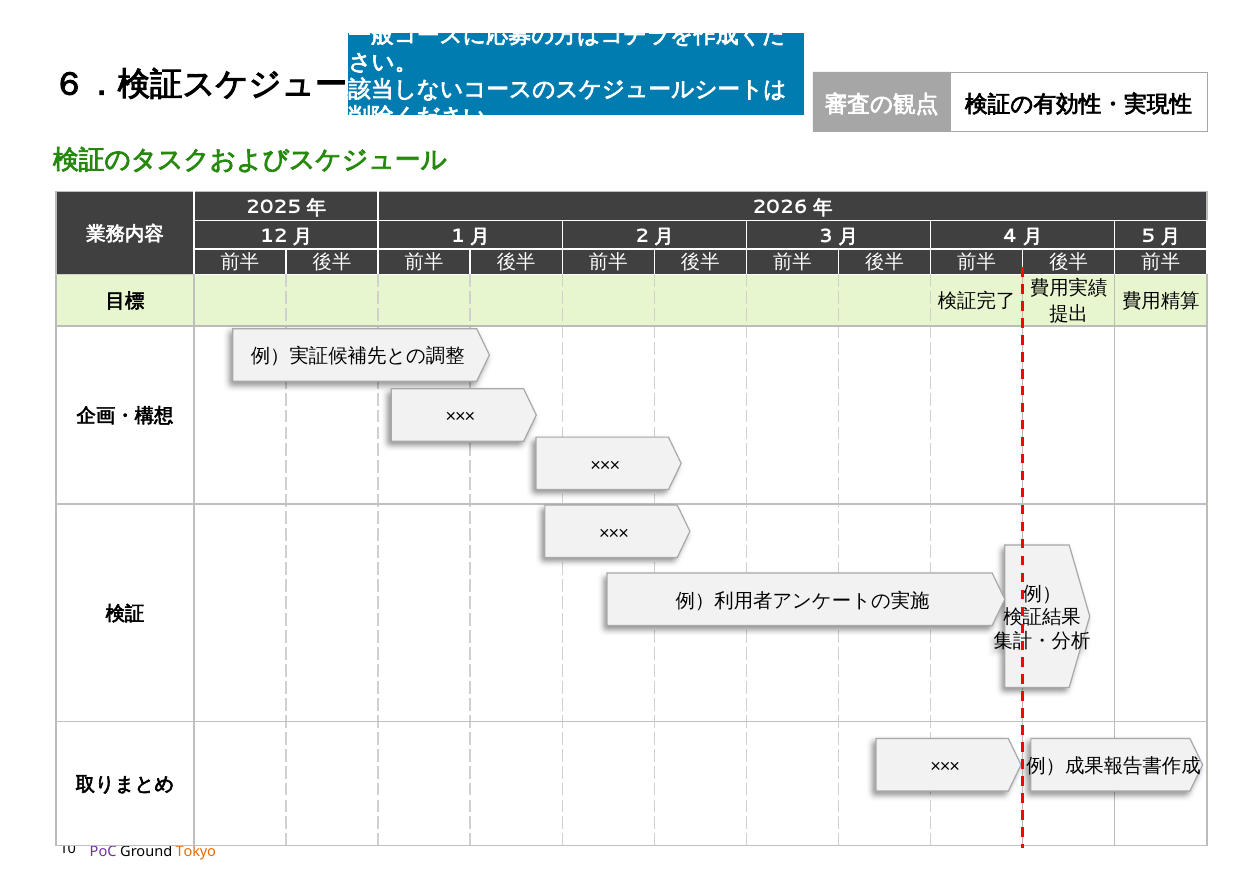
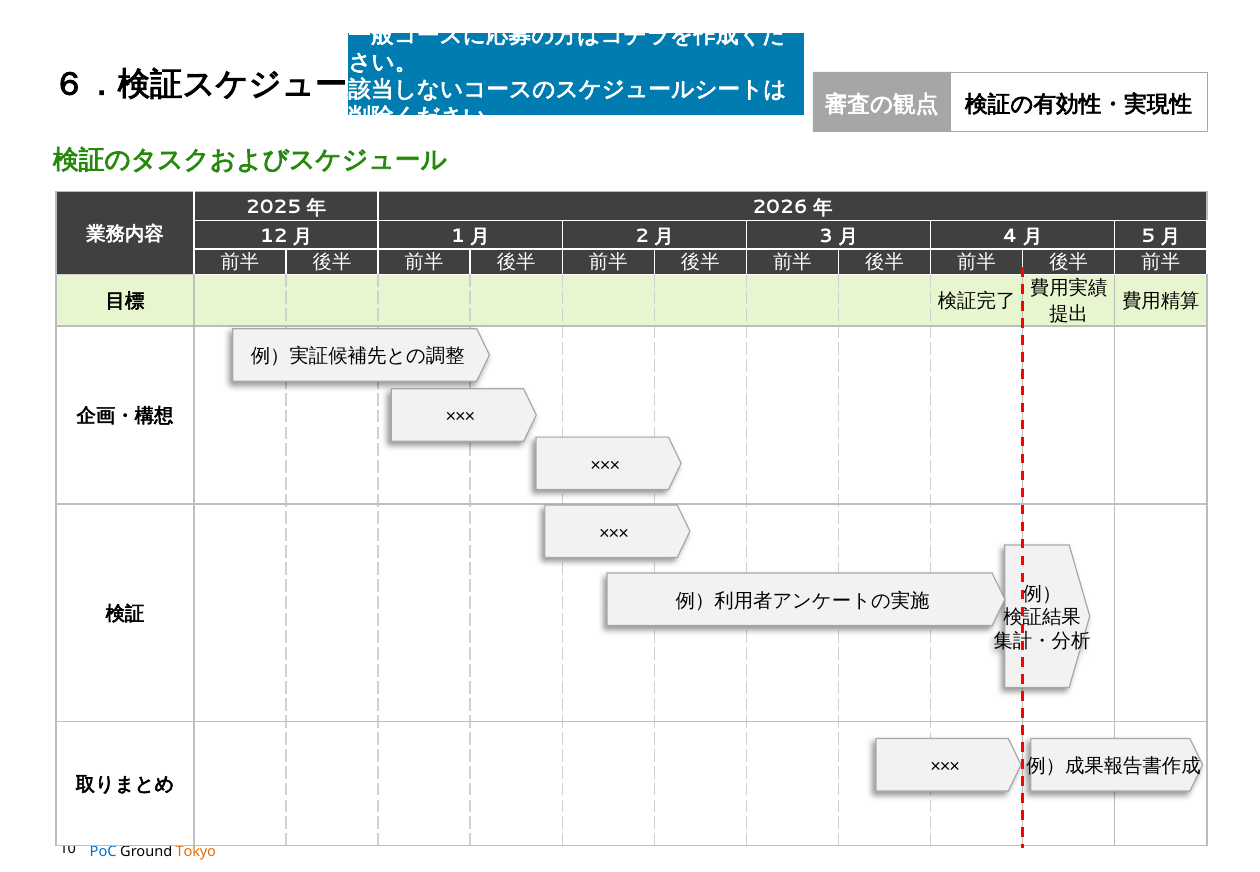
PoC colour: purple -> blue (103, 852)
